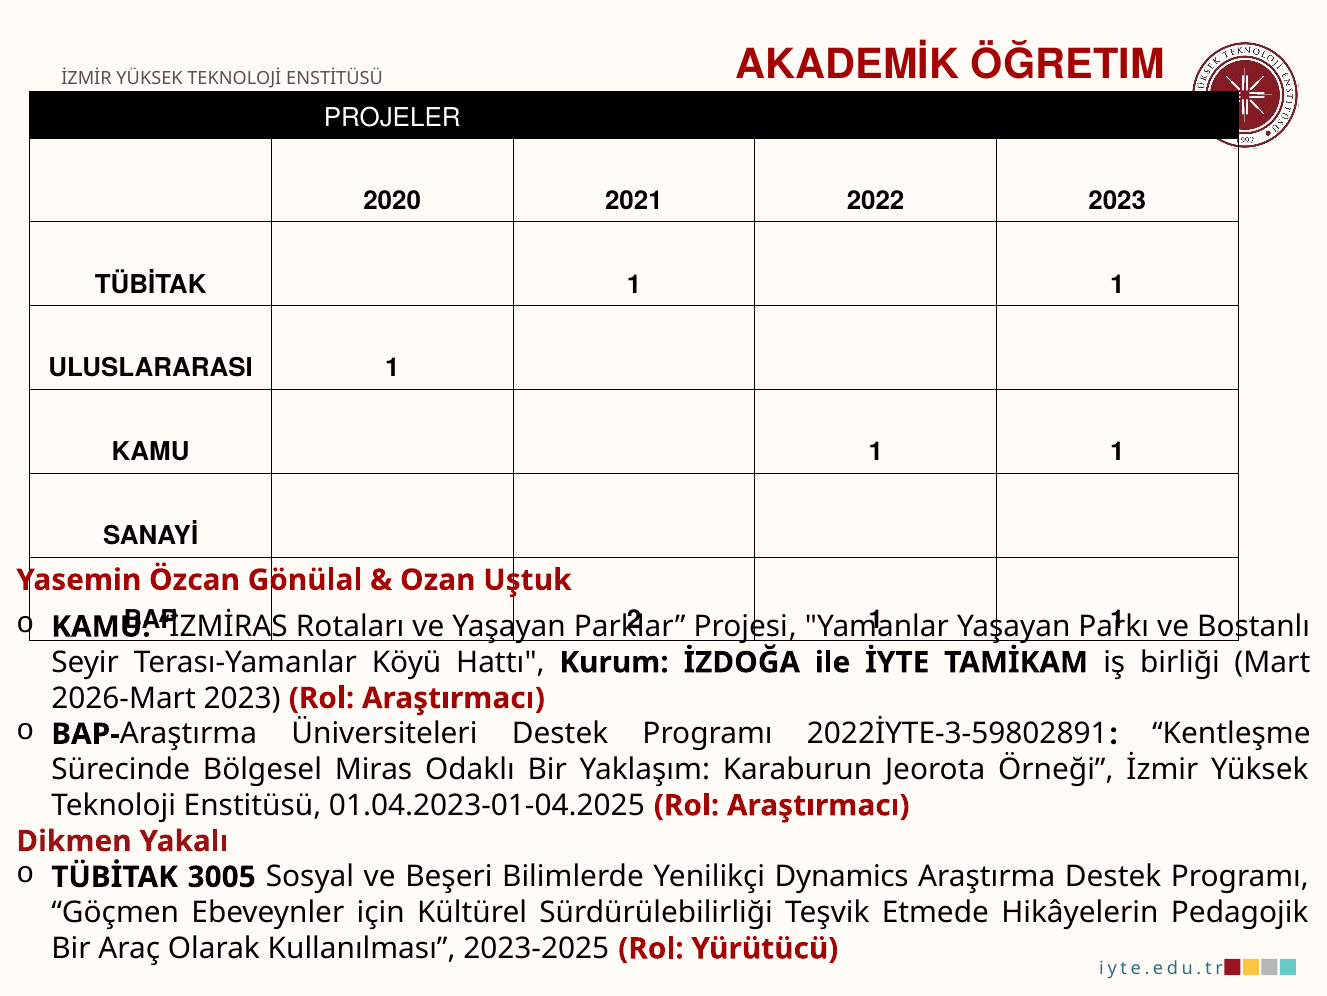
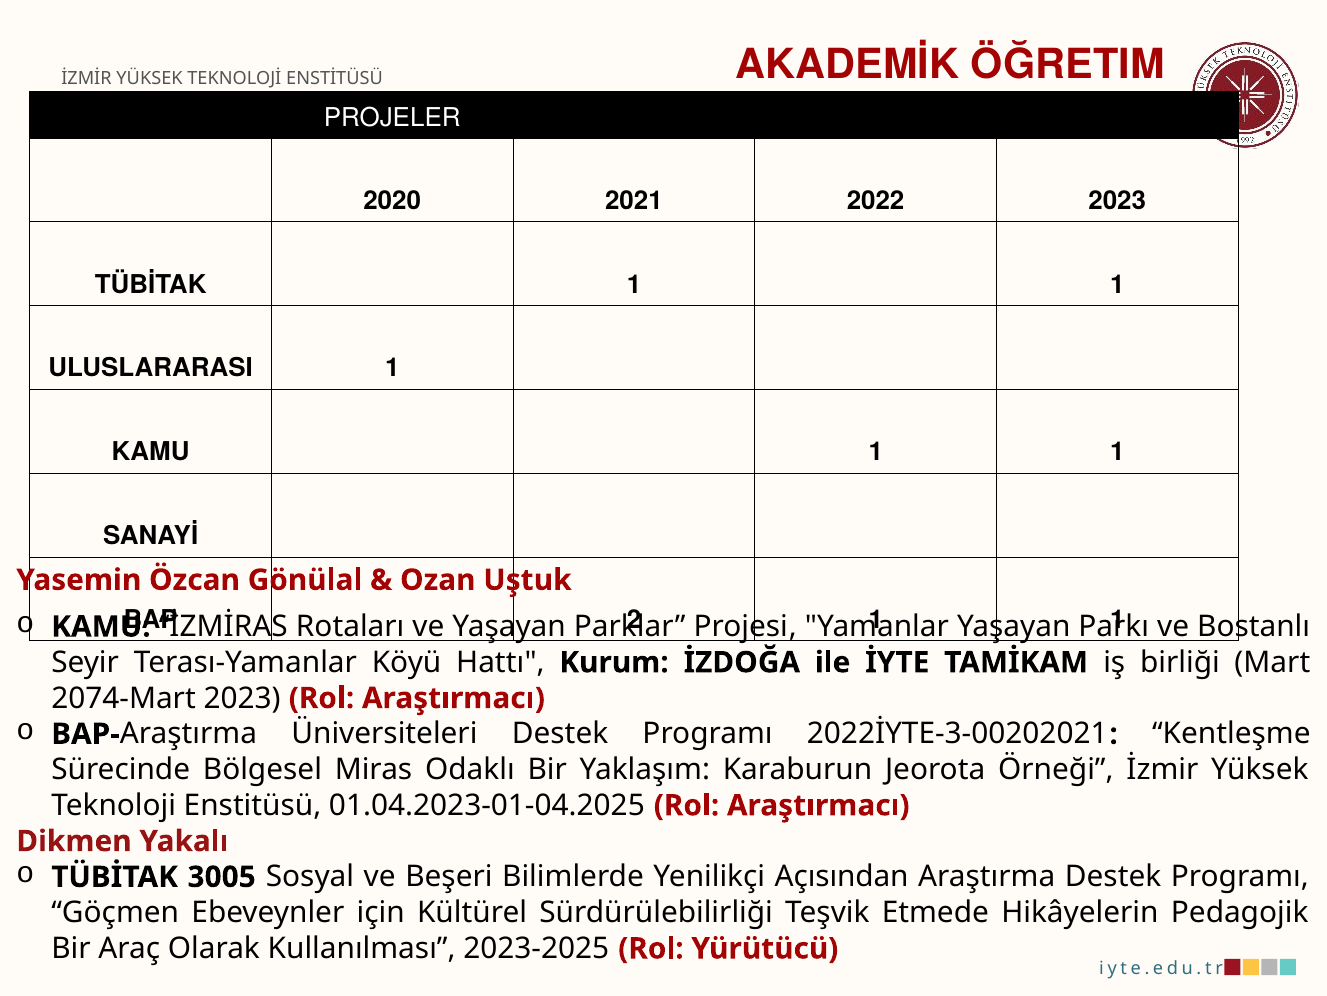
2026-Mart: 2026-Mart -> 2074-Mart (124, 698)
2022İYTE-3-59802891: 2022İYTE-3-59802891 -> 2022İYTE-3-00202021 (957, 733)
Dynamics: Dynamics -> Açısından (842, 876)
